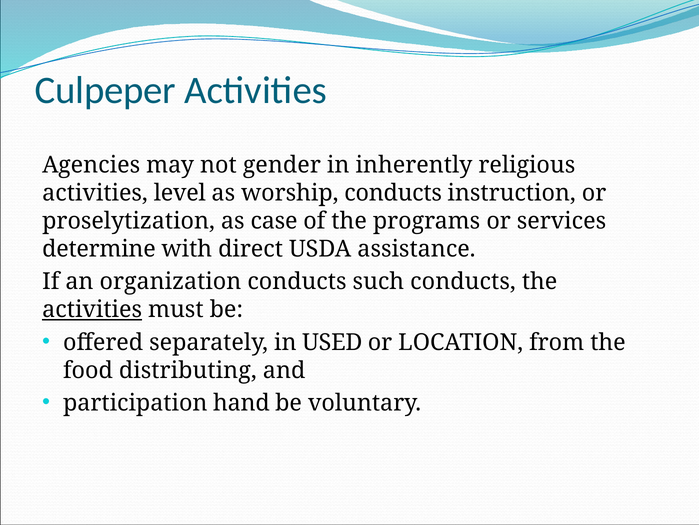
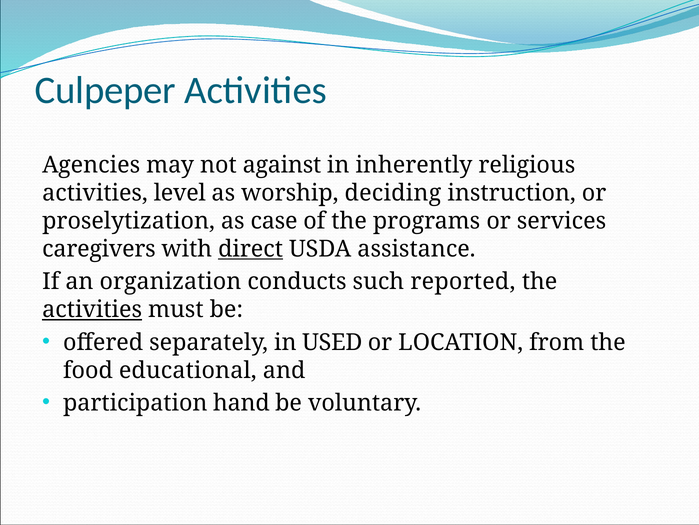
gender: gender -> against (282, 165)
worship conducts: conducts -> deciding (393, 193)
determine: determine -> caregivers (99, 249)
direct underline: none -> present (251, 249)
such conducts: conducts -> reported (463, 281)
distributing: distributing -> educational (188, 370)
